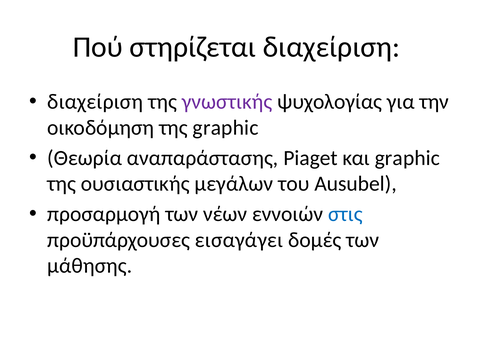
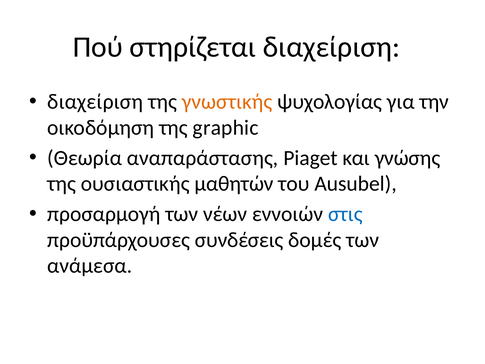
γνωστικής colour: purple -> orange (227, 102)
και graphic: graphic -> γνώσης (407, 158)
μεγάλων: μεγάλων -> μαθητών (234, 184)
εισαγάγει: εισαγάγει -> συνδέσεις (239, 240)
μάθησης: μάθησης -> ανάμεσα (90, 266)
